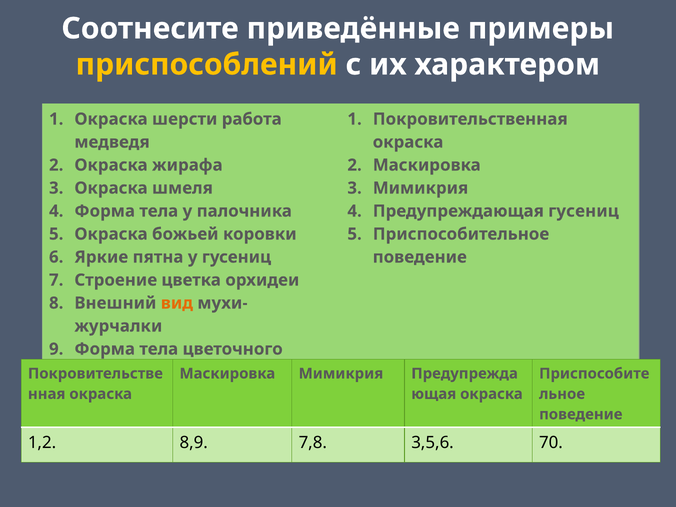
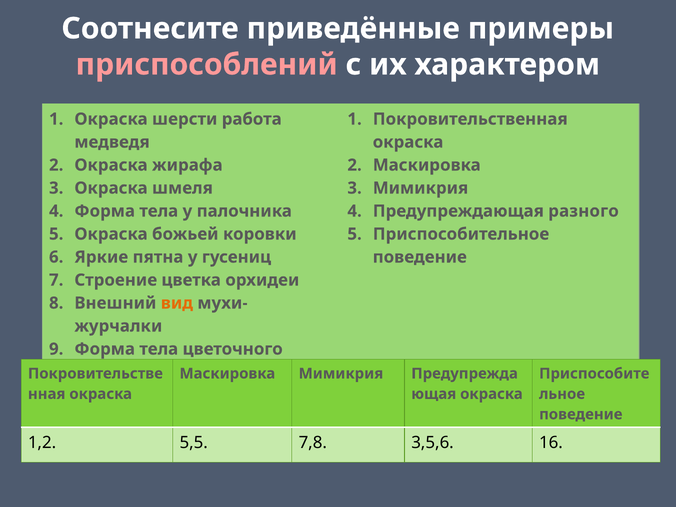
приспособлений colour: yellow -> pink (207, 65)
Предупреждающая гусениц: гусениц -> разного (583, 211)
8,9: 8,9 -> 5,5 (194, 443)
70: 70 -> 16 (551, 443)
